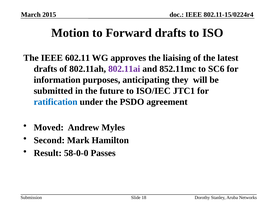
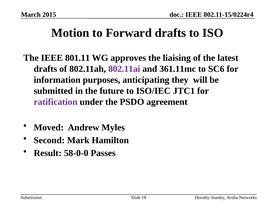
602.11: 602.11 -> 801.11 (78, 58)
852.11mc: 852.11mc -> 361.11mc (178, 69)
ratification colour: blue -> purple (56, 102)
